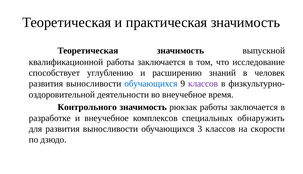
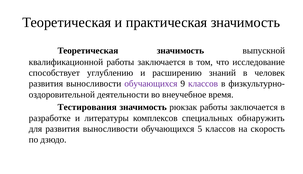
обучающихся colour: blue -> purple (151, 84)
Контрольного: Контрольного -> Тестирования (87, 107)
и внеучебное: внеучебное -> литературы (107, 118)
3: 3 -> 5 (200, 129)
скорости: скорости -> скорость (268, 129)
